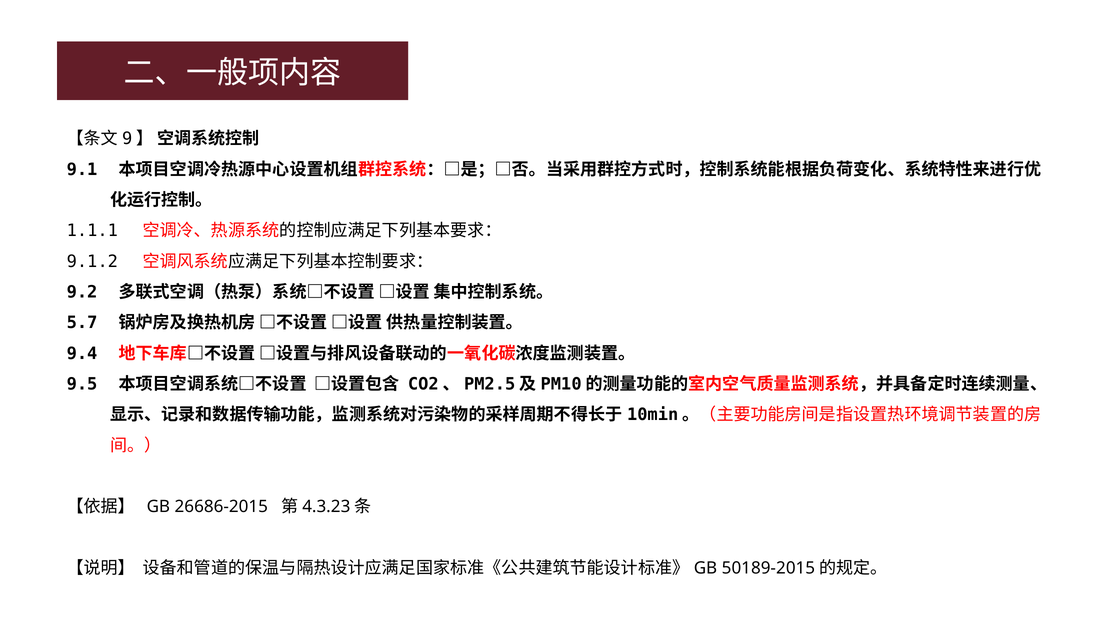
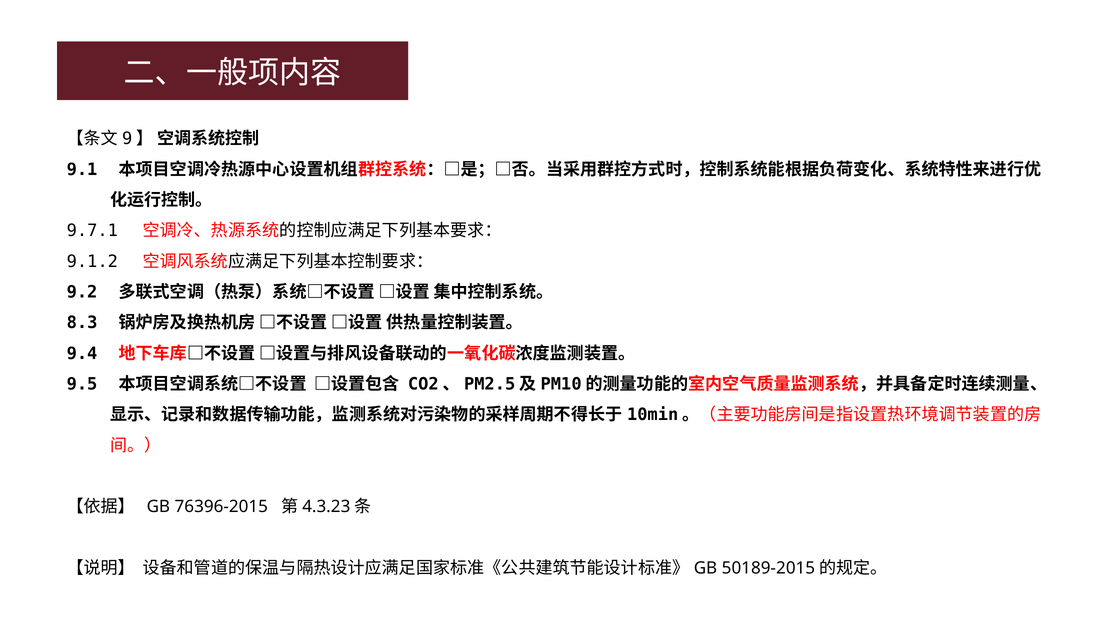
1.1.1: 1.1.1 -> 9.7.1 (92, 231)
5.7: 5.7 -> 8.3 (82, 323)
26686-2015: 26686-2015 -> 76396-2015 (221, 507)
